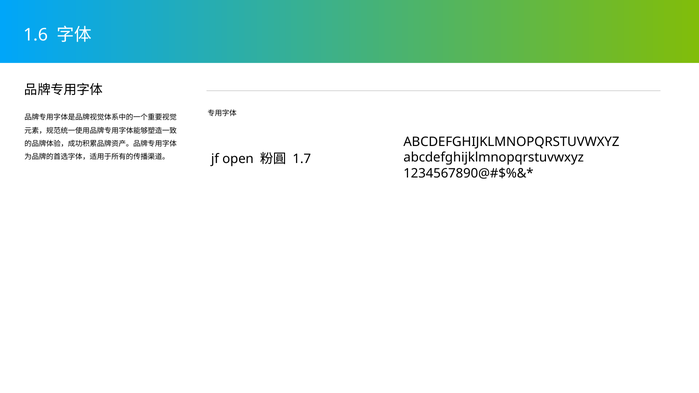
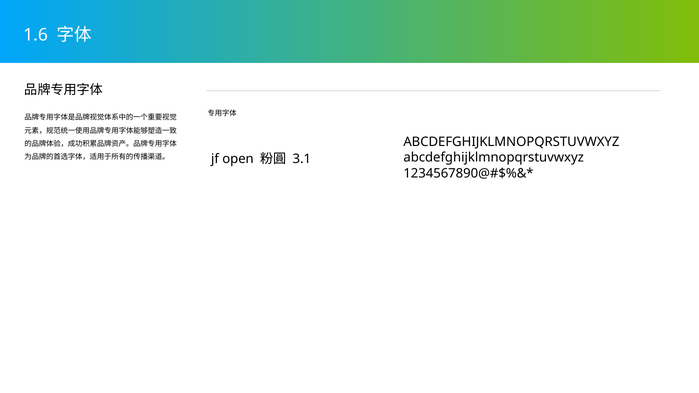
1.7: 1.7 -> 3.1 (302, 159)
